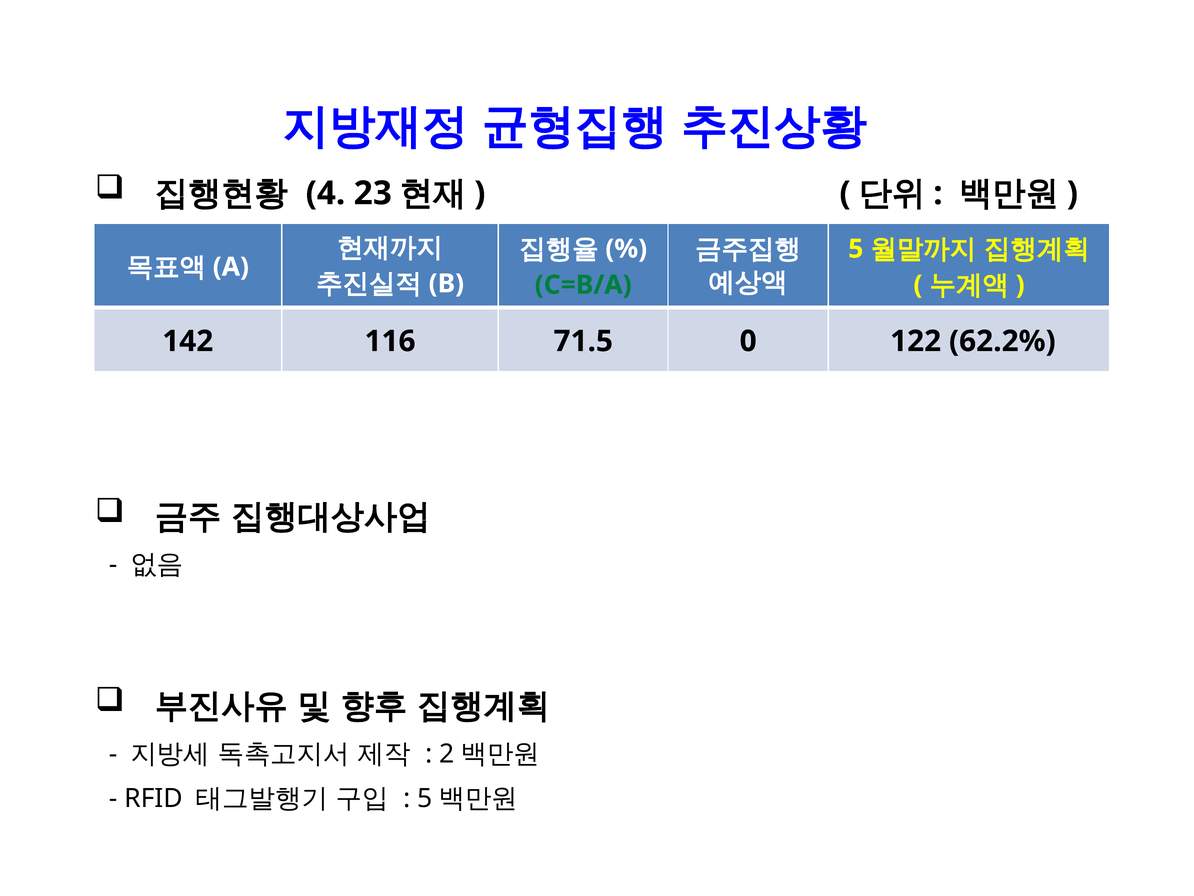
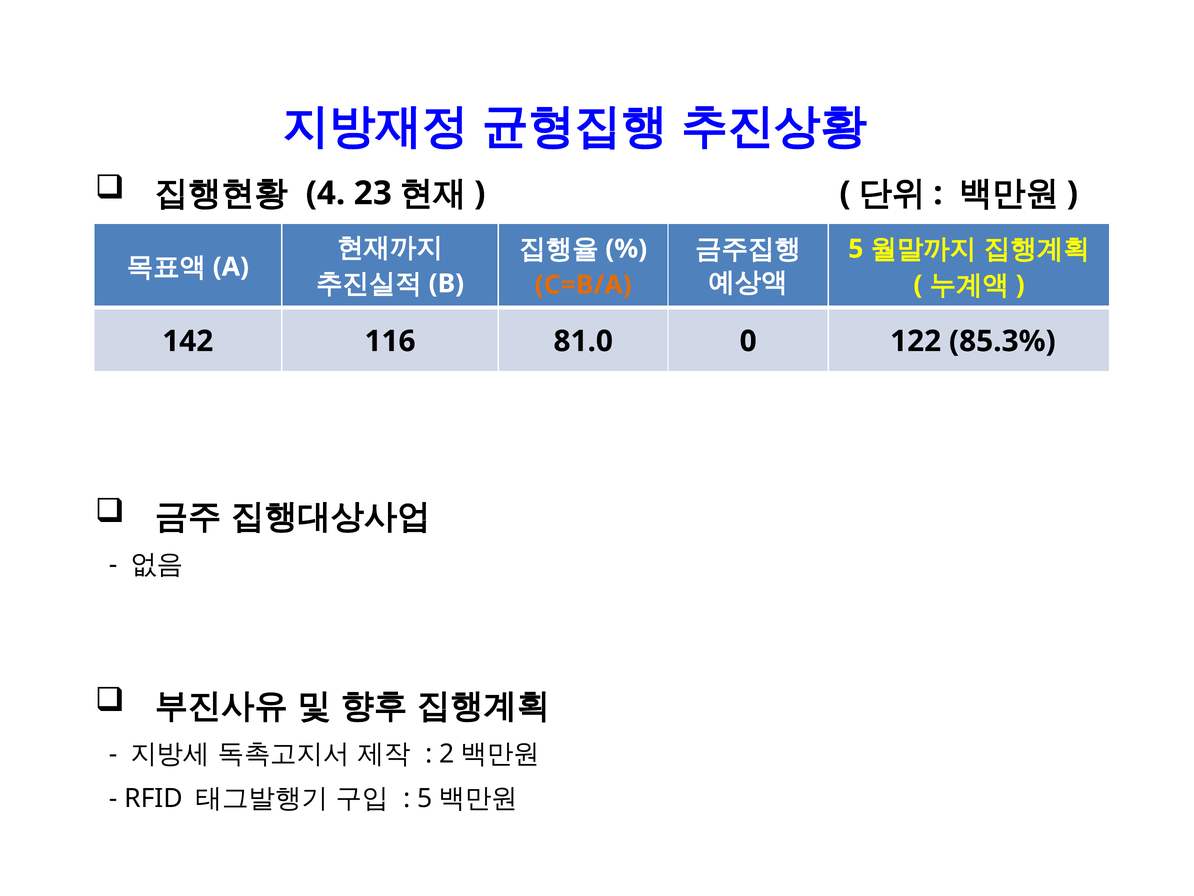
C=B/A colour: green -> orange (583, 285)
71.5: 71.5 -> 81.0 (583, 341)
62.2%: 62.2% -> 85.3% (1002, 341)
